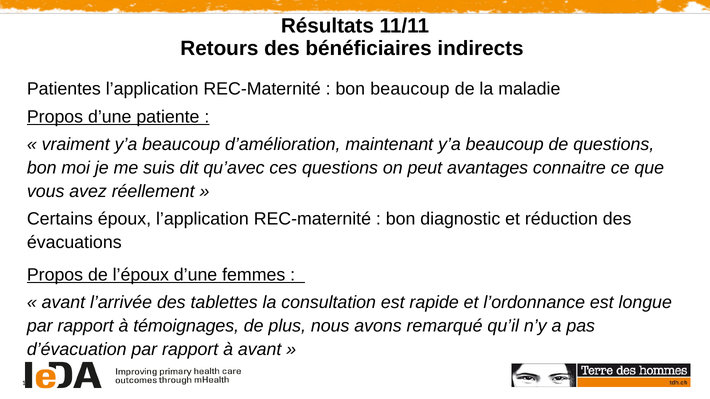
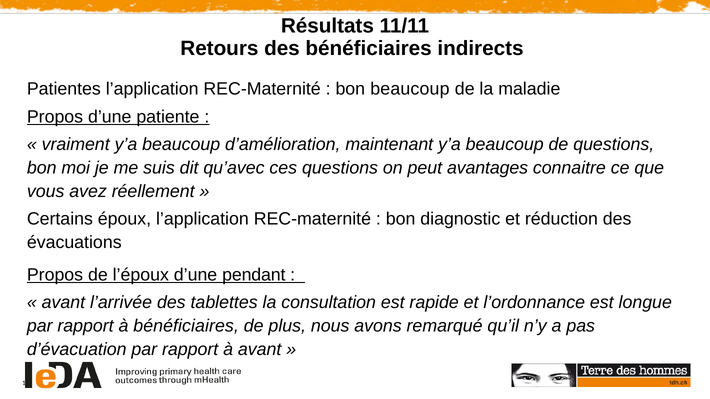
femmes: femmes -> pendant (254, 275)
à témoignages: témoignages -> bénéficiaires (186, 326)
